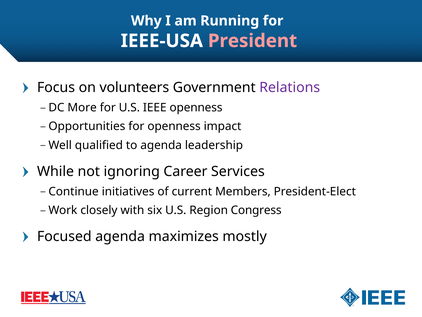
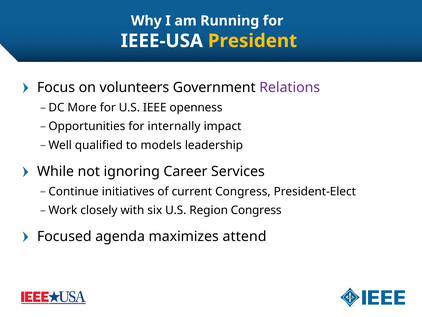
President colour: pink -> yellow (253, 41)
for openness: openness -> internally (174, 126)
to agenda: agenda -> models (161, 145)
current Members: Members -> Congress (243, 191)
mostly: mostly -> attend (245, 236)
